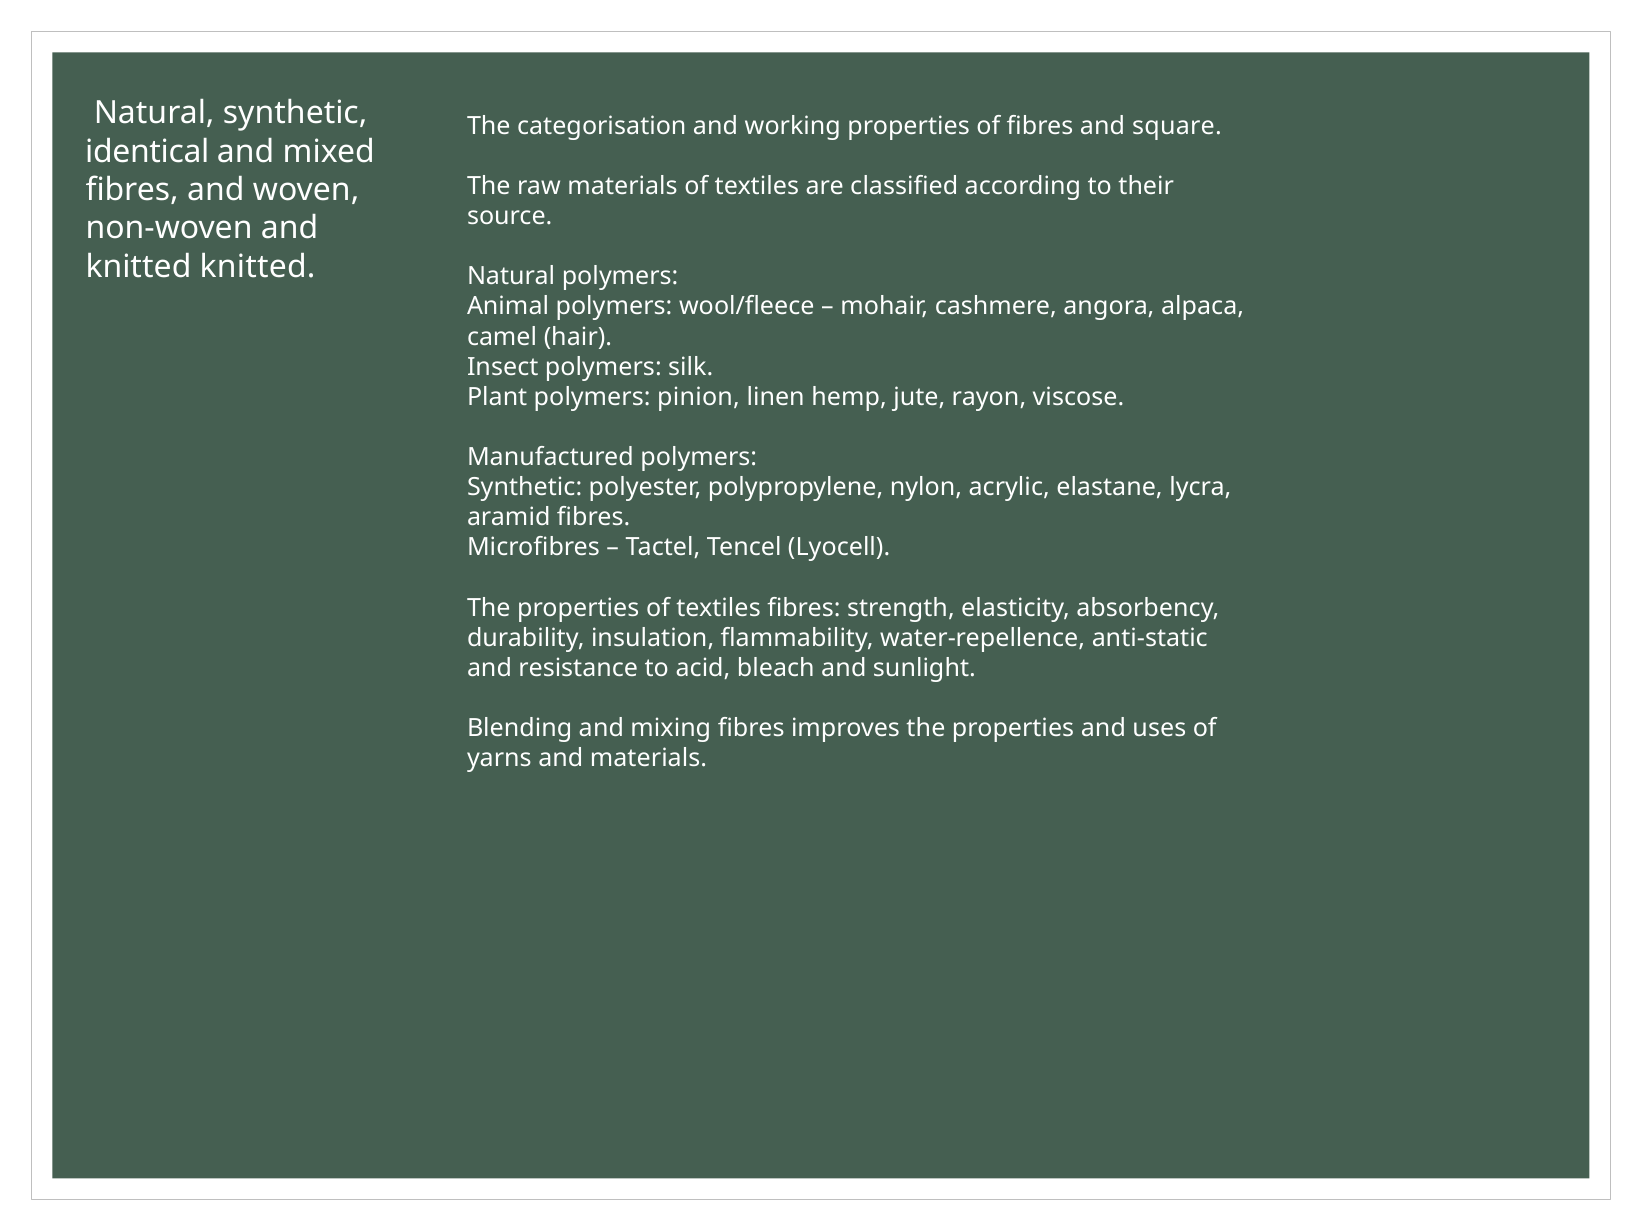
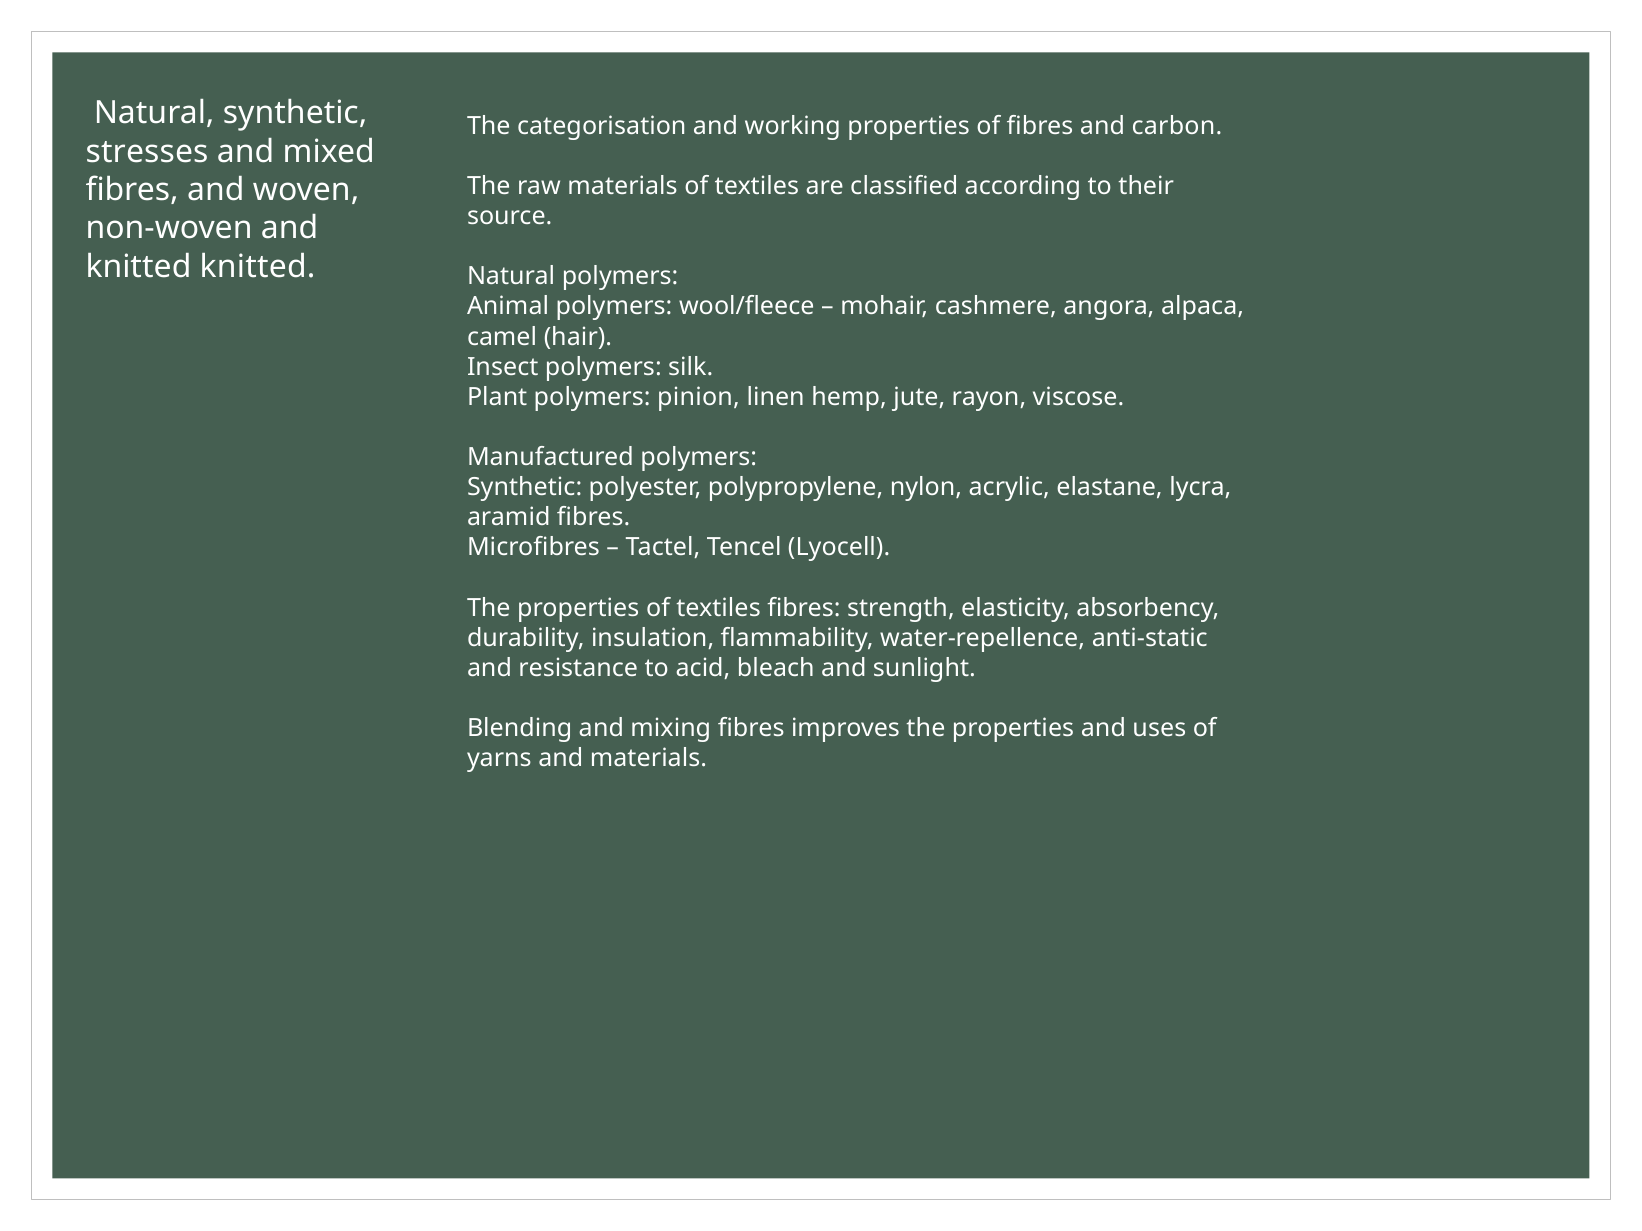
square: square -> carbon (1177, 126)
identical: identical -> stresses (147, 152)
